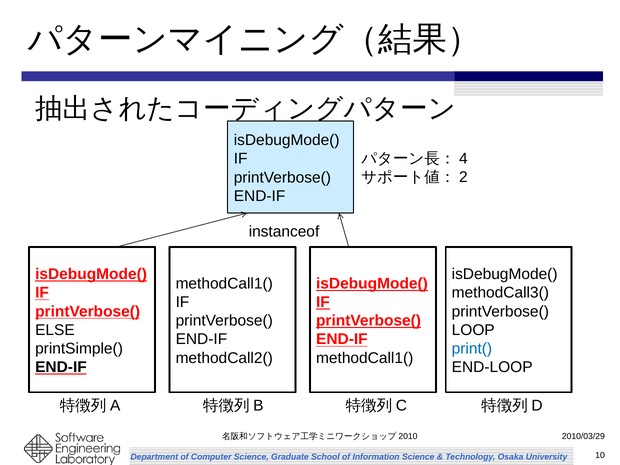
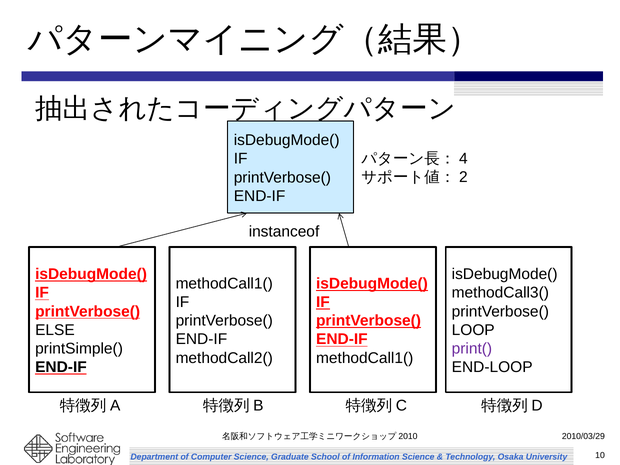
print( colour: blue -> purple (472, 349)
